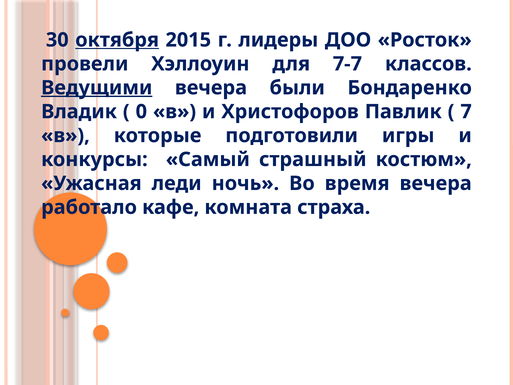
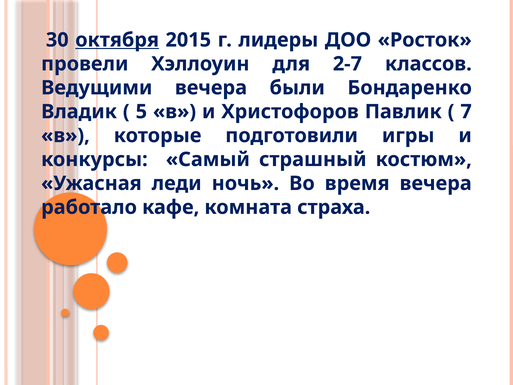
7-7: 7-7 -> 2-7 (347, 64)
Ведущими underline: present -> none (97, 88)
0: 0 -> 5 (141, 112)
